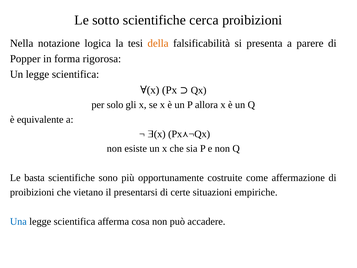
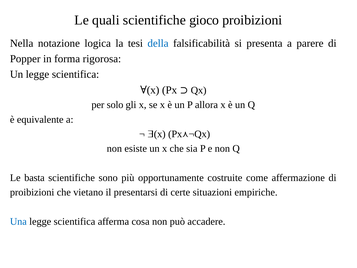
sotto: sotto -> quali (106, 20)
cerca: cerca -> gioco (204, 20)
della colour: orange -> blue (158, 43)
